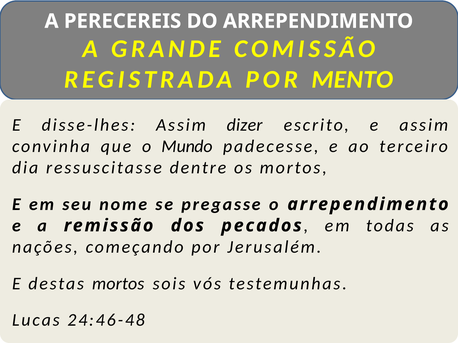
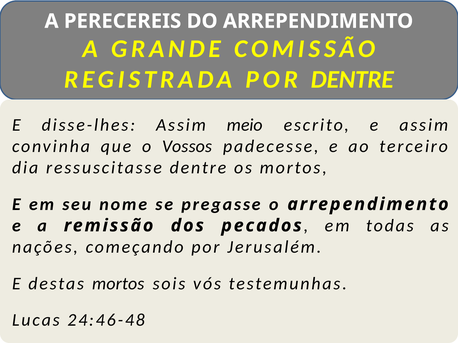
POR MENTO: MENTO -> DENTRE (352, 80)
dizer: dizer -> meio (245, 125)
Mundo: Mundo -> Vossos (187, 146)
